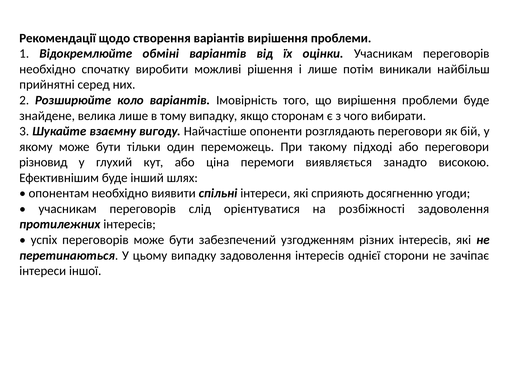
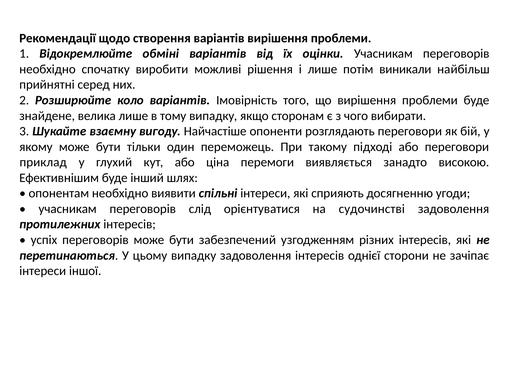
різновид: різновид -> приклад (43, 162)
розбіжності: розбіжності -> судочинстві (372, 209)
